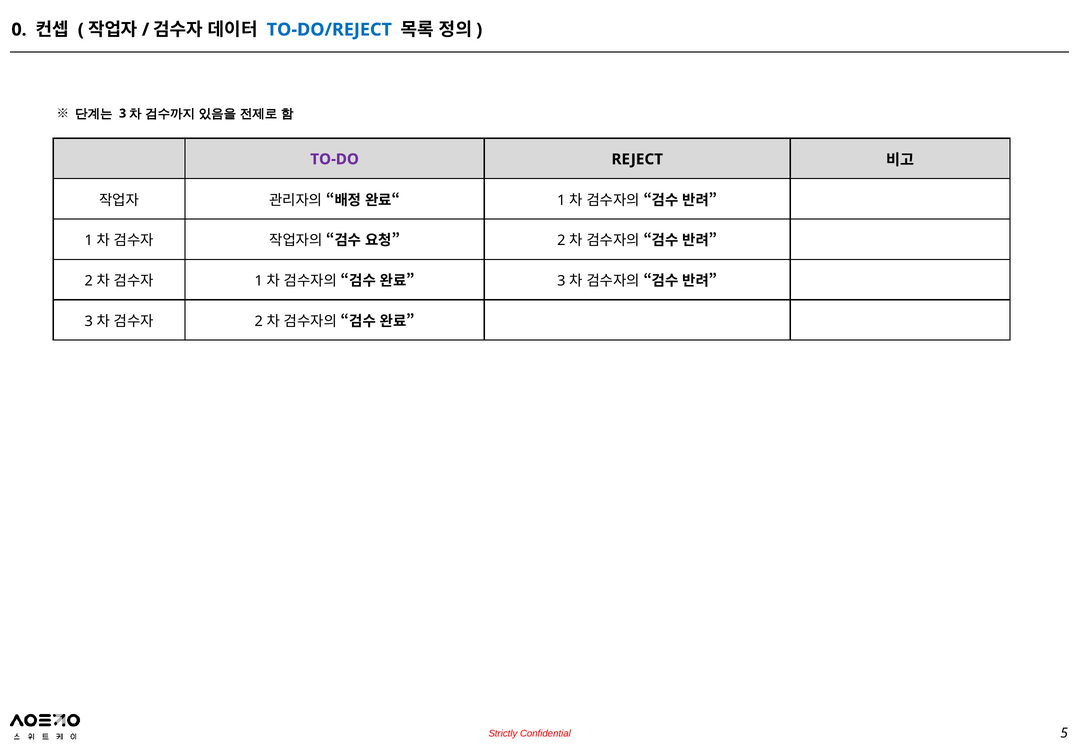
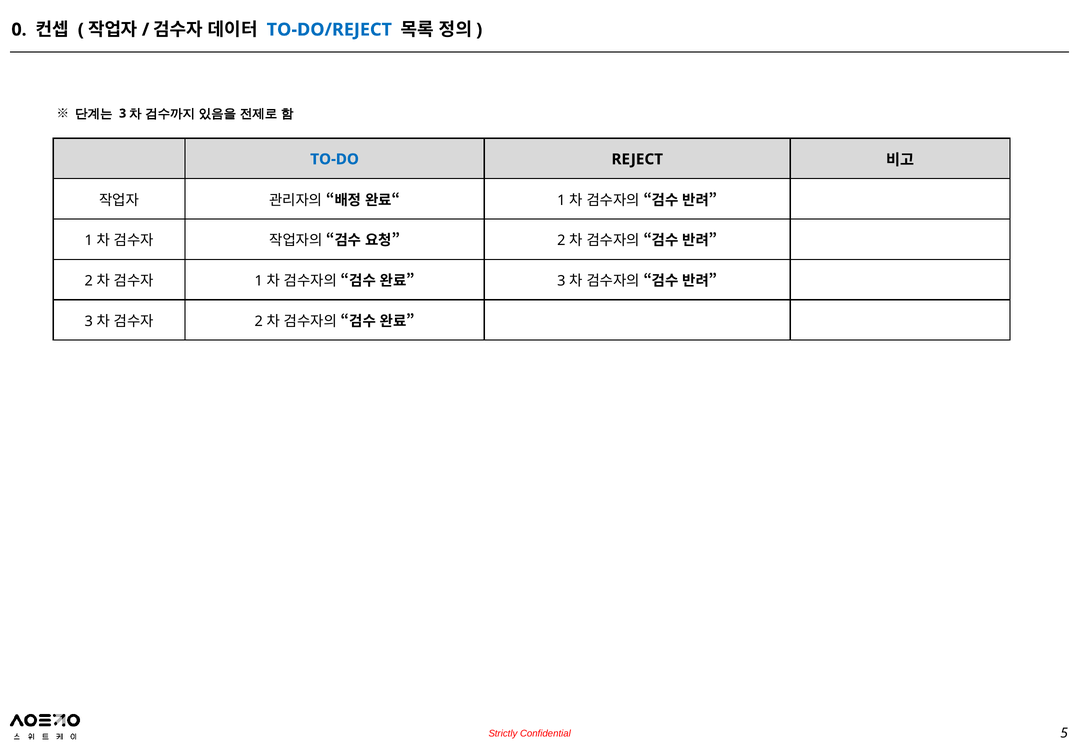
TO-DO colour: purple -> blue (335, 159)
